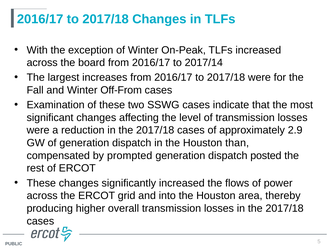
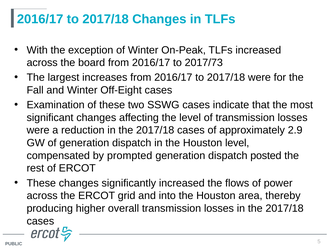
2017/14: 2017/14 -> 2017/73 (204, 63)
Off-From: Off-From -> Off-Eight (121, 90)
Houston than: than -> level (237, 143)
